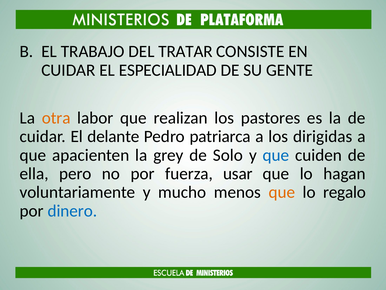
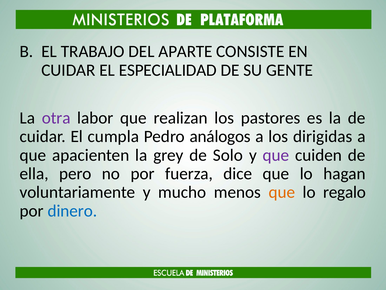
TRATAR: TRATAR -> APARTE (185, 51)
otra colour: orange -> purple (56, 118)
delante: delante -> cumpla (113, 136)
patriarca: patriarca -> análogos (220, 136)
que colour: blue -> purple (276, 155)
usar: usar -> dice (238, 173)
